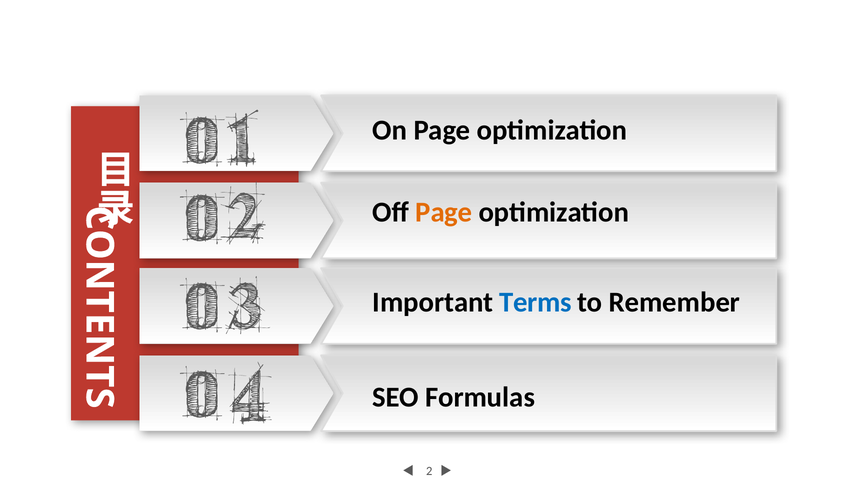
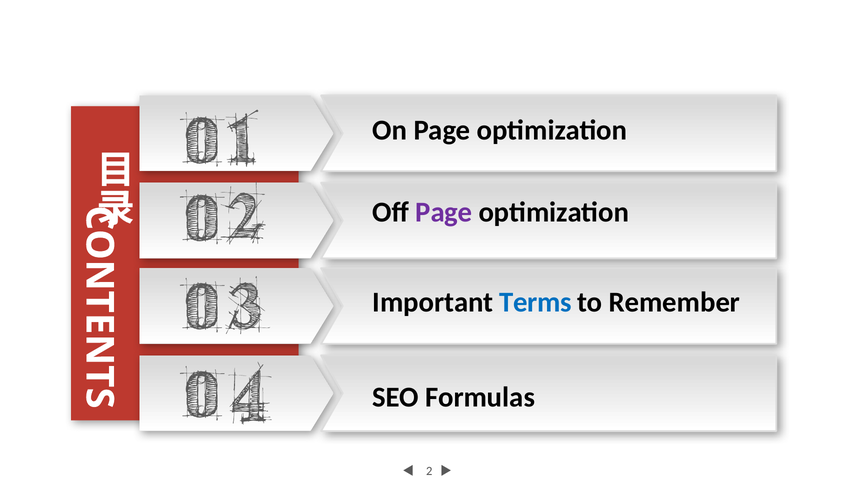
Page colour: orange -> purple (444, 213)
